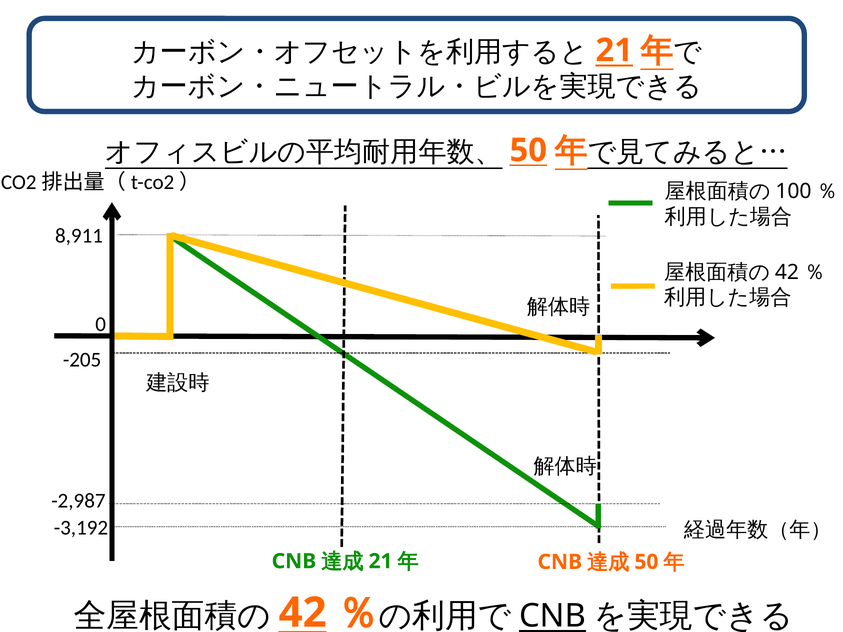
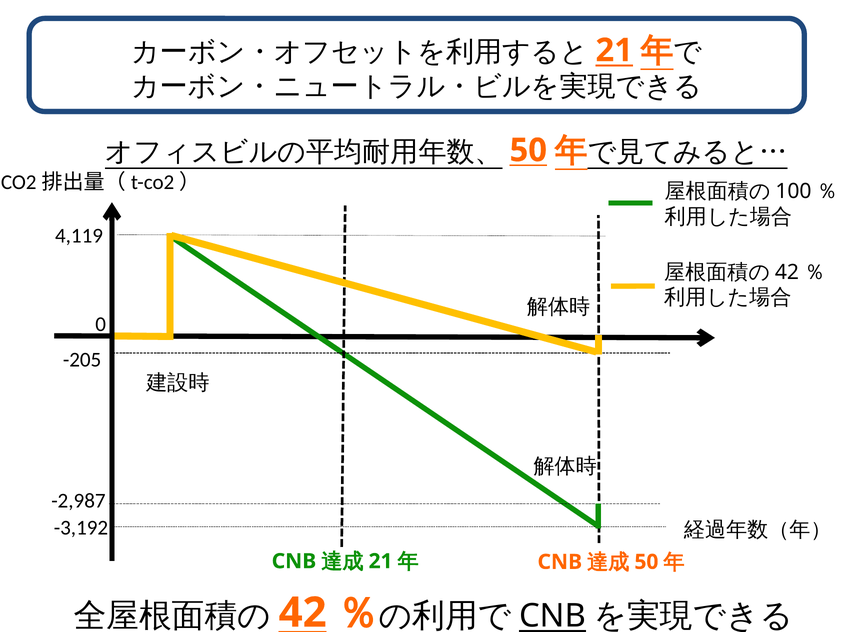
8,911: 8,911 -> 4,119 (79, 236)
